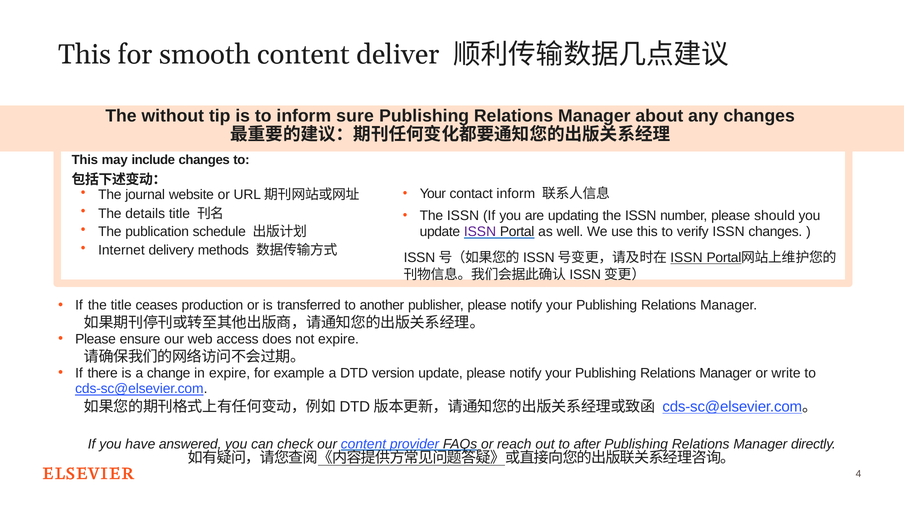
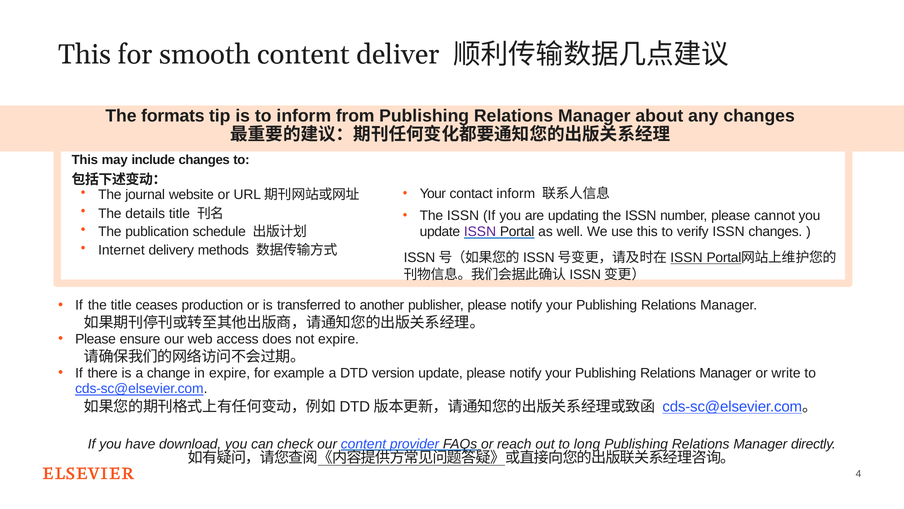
without: without -> formats (173, 116)
sure: sure -> from (355, 116)
should: should -> cannot (775, 215)
answered: answered -> download (190, 444)
after: after -> long (587, 444)
